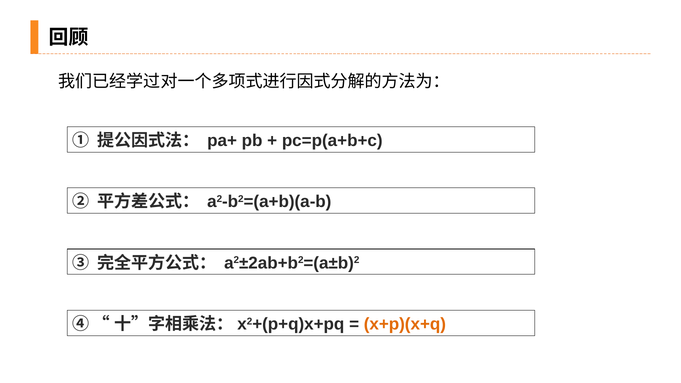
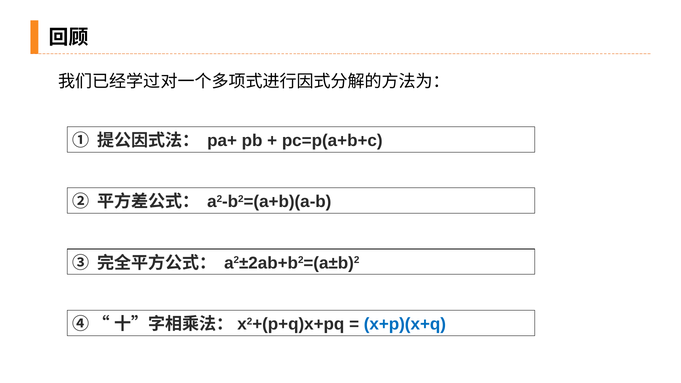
x+p)(x+q colour: orange -> blue (405, 324)
